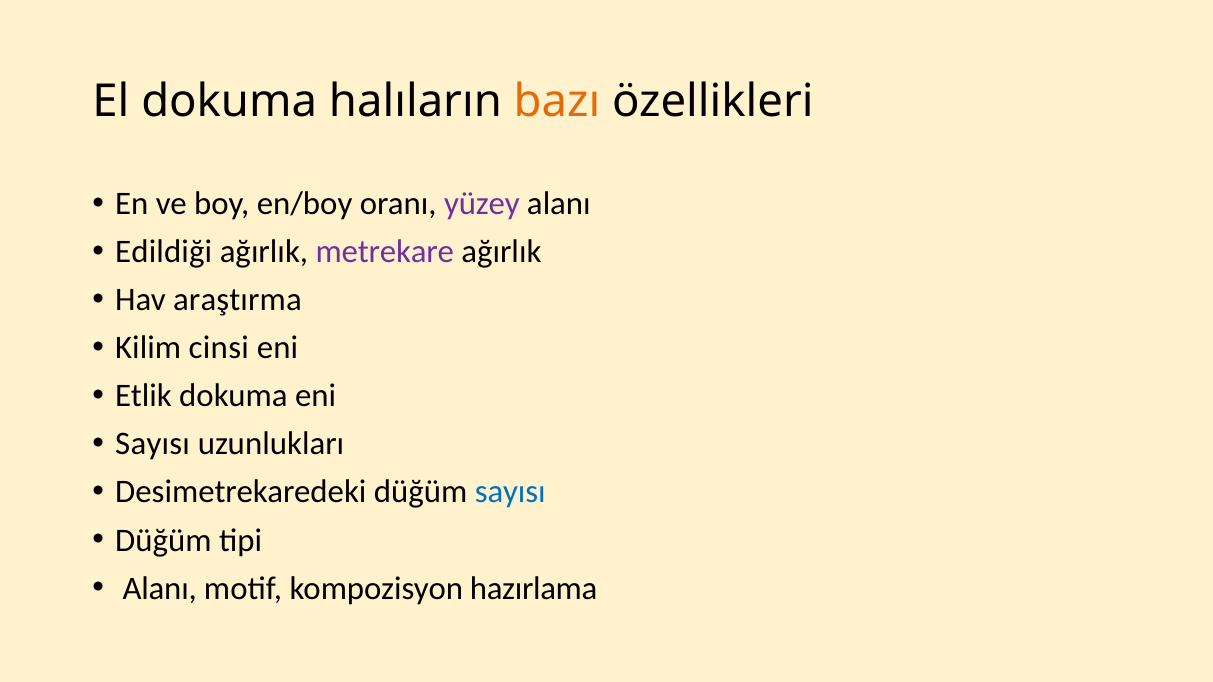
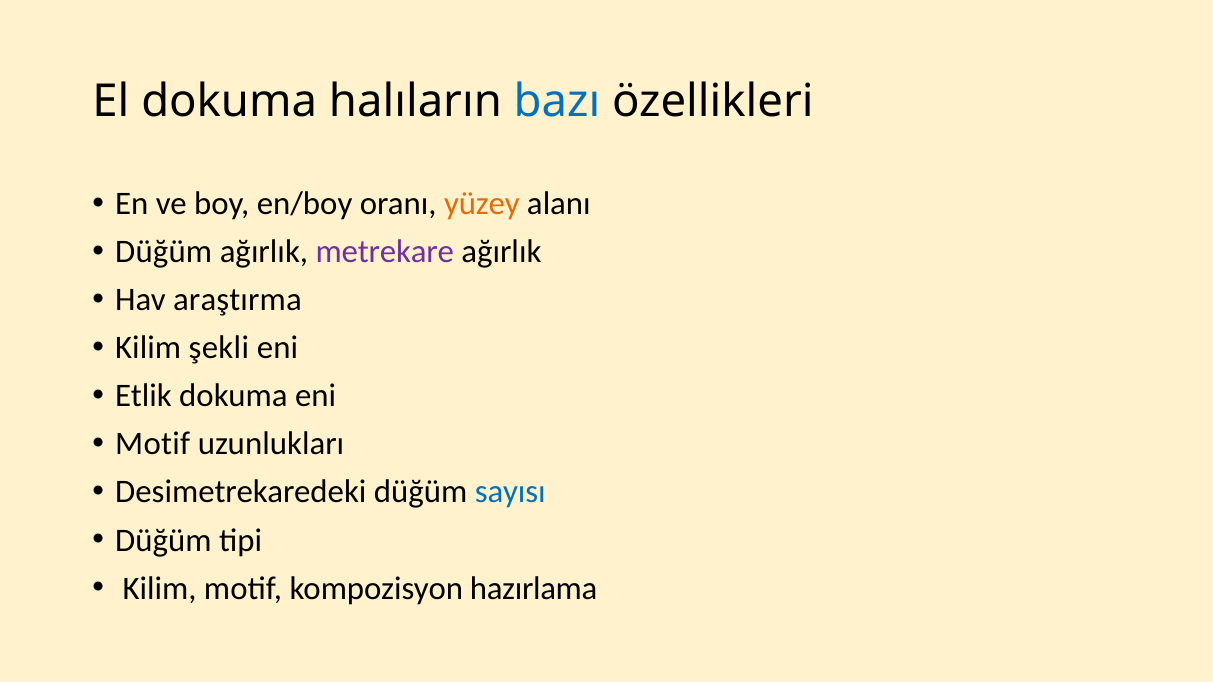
bazı colour: orange -> blue (557, 102)
yüzey colour: purple -> orange (482, 204)
Edildiği: Edildiği -> Düğüm (164, 252)
cinsi: cinsi -> şekli (219, 348)
Sayısı: Sayısı -> Motif (153, 444)
Alanı: Alanı -> Kilim (160, 589)
